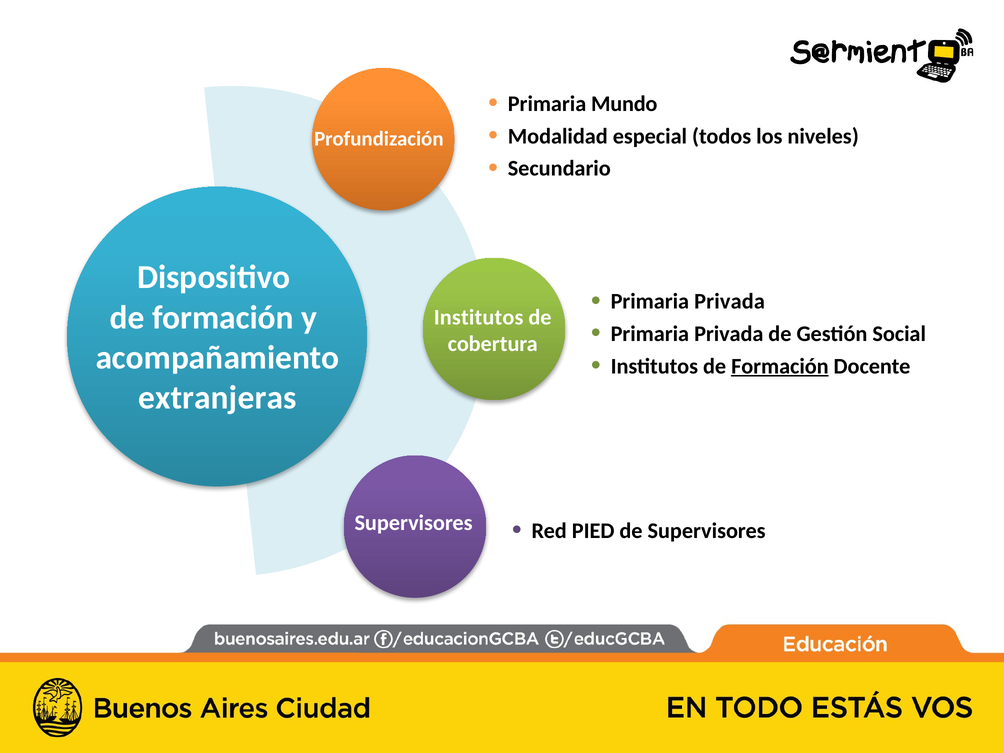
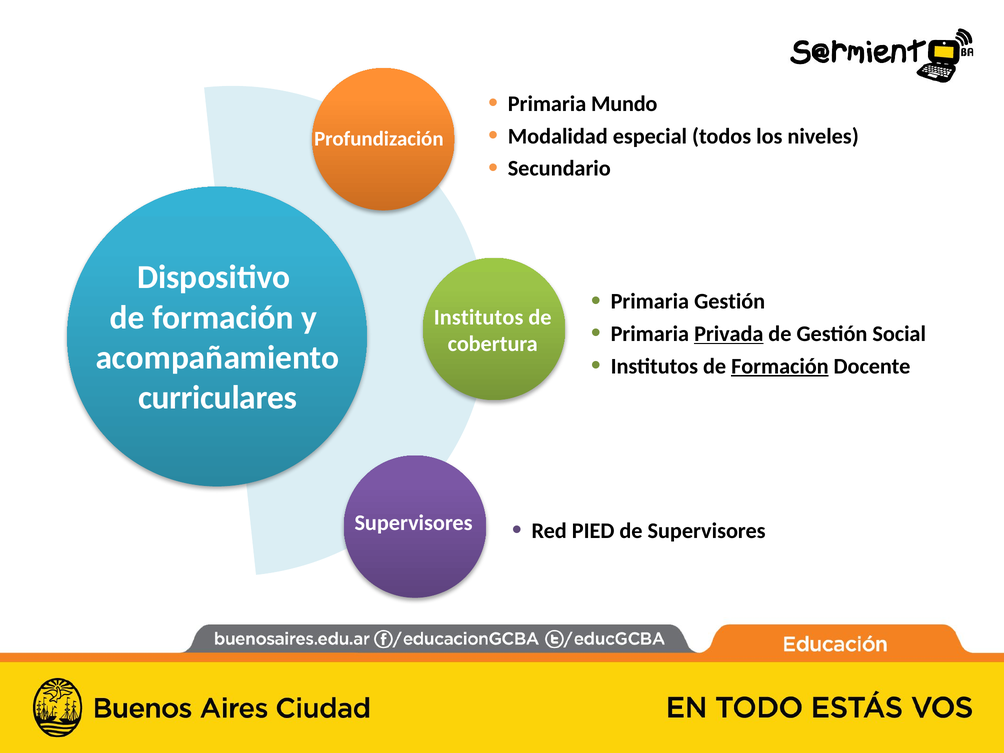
Privada: Privada -> Gestión (730, 302)
Privada underline: none -> present (729, 334)
extranjeras: extranjeras -> curriculares (218, 398)
